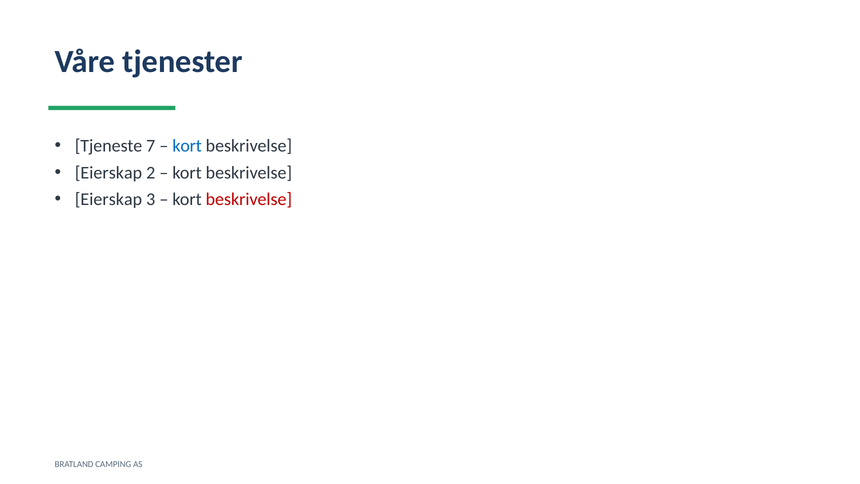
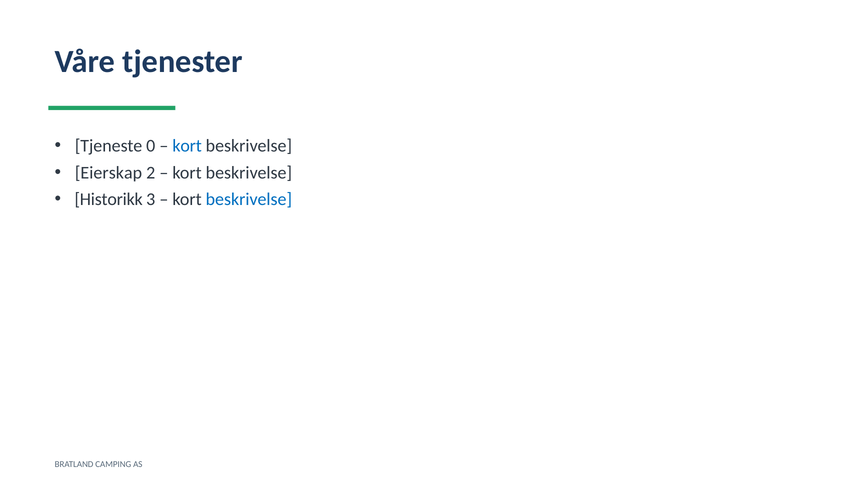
7: 7 -> 0 (151, 146)
Eierskap: Eierskap -> Historikk (109, 199)
beskrivelse colour: red -> blue (249, 199)
